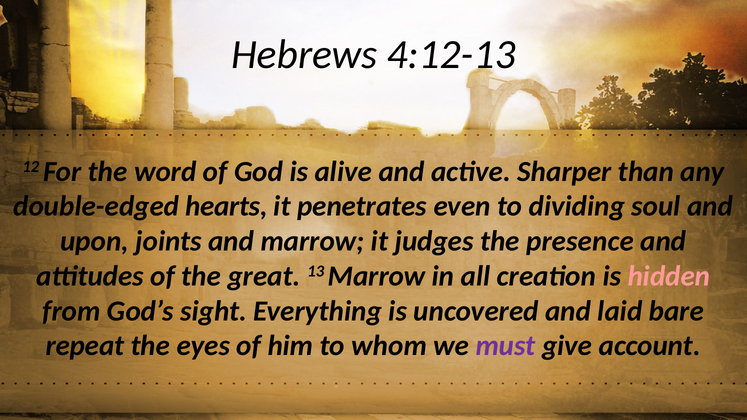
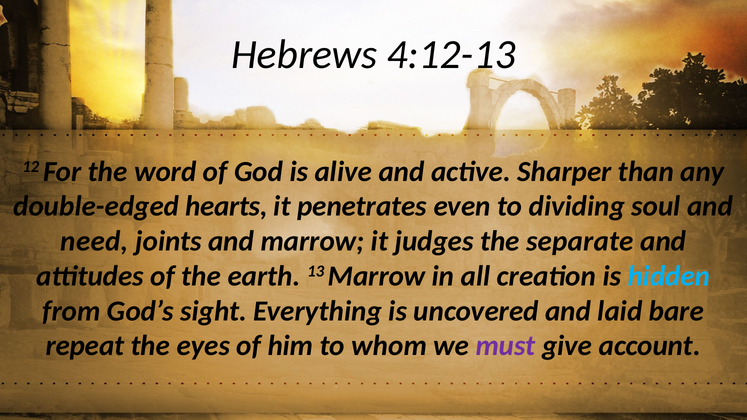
upon: upon -> need (94, 241)
presence: presence -> separate (580, 241)
great: great -> earth (264, 276)
hidden colour: pink -> light blue (669, 276)
